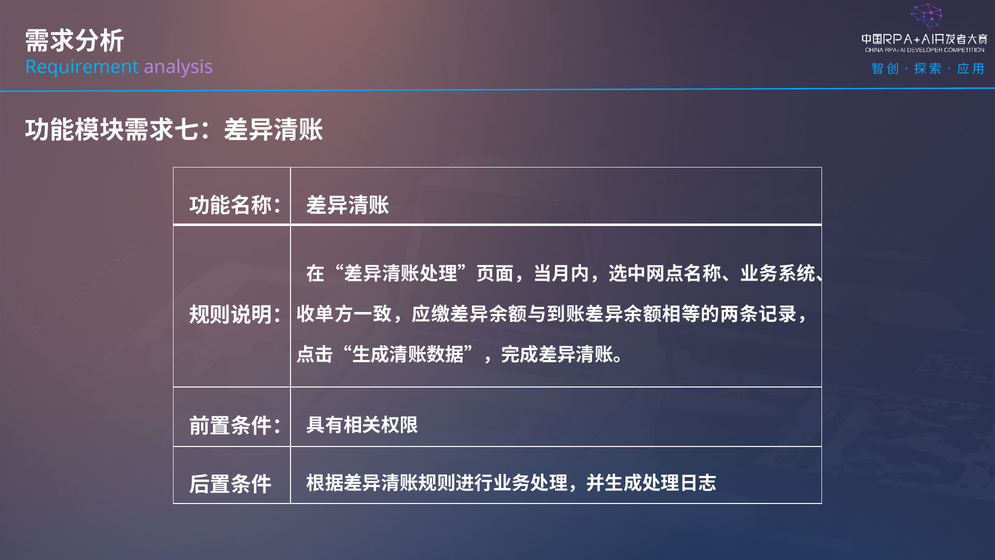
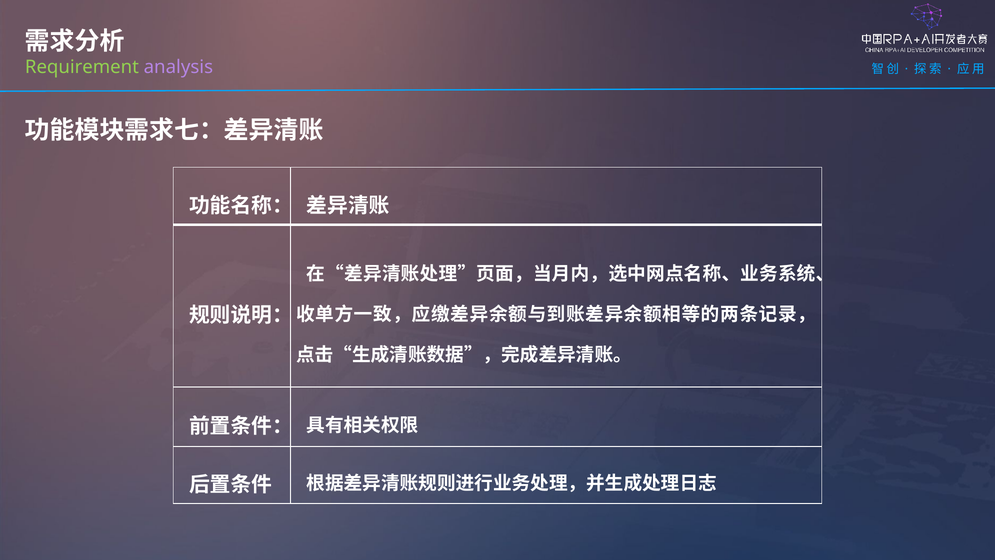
Requirement colour: light blue -> light green (82, 67)
